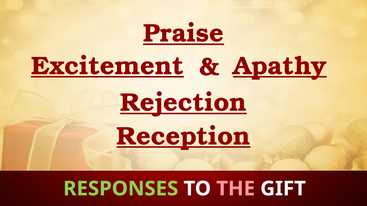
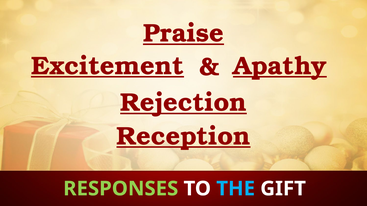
THE colour: pink -> light blue (236, 189)
